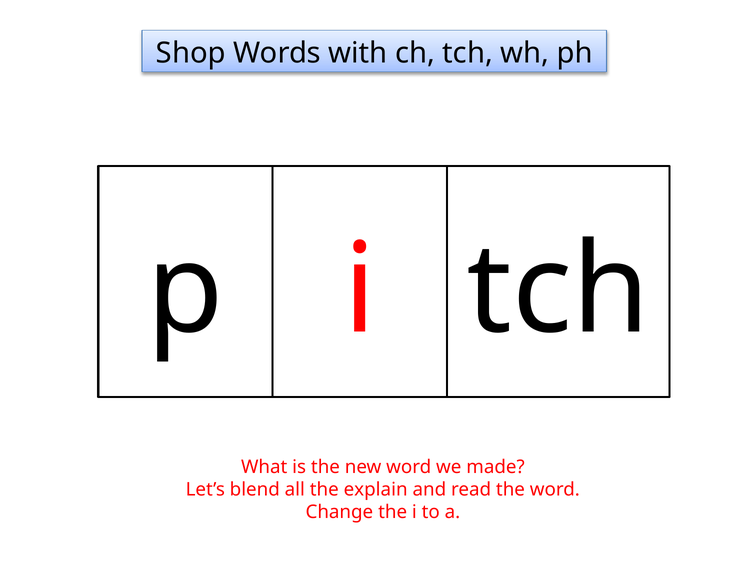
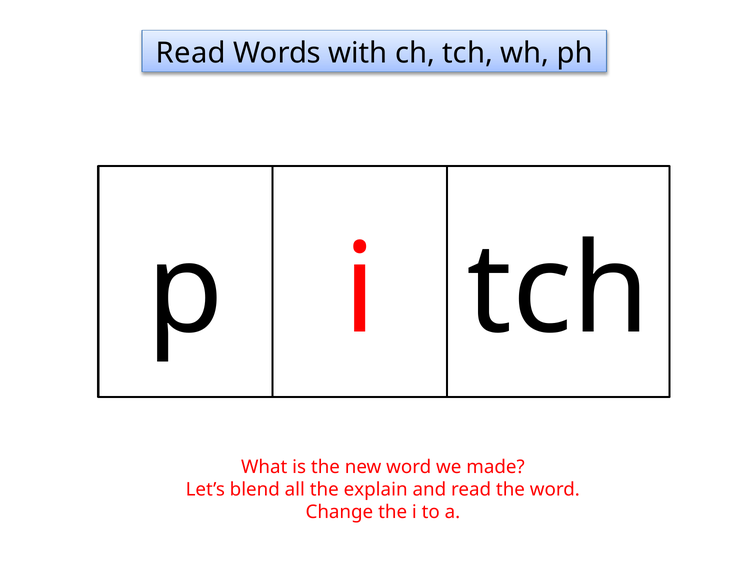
Shop: Shop -> Read (191, 53)
